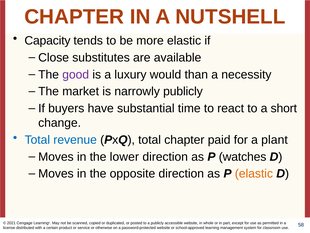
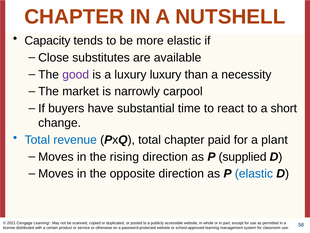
luxury would: would -> luxury (166, 74)
narrowly publicly: publicly -> carpool (183, 91)
lower: lower -> rising (124, 156)
watches: watches -> supplied (243, 156)
elastic colour: orange -> blue (254, 173)
